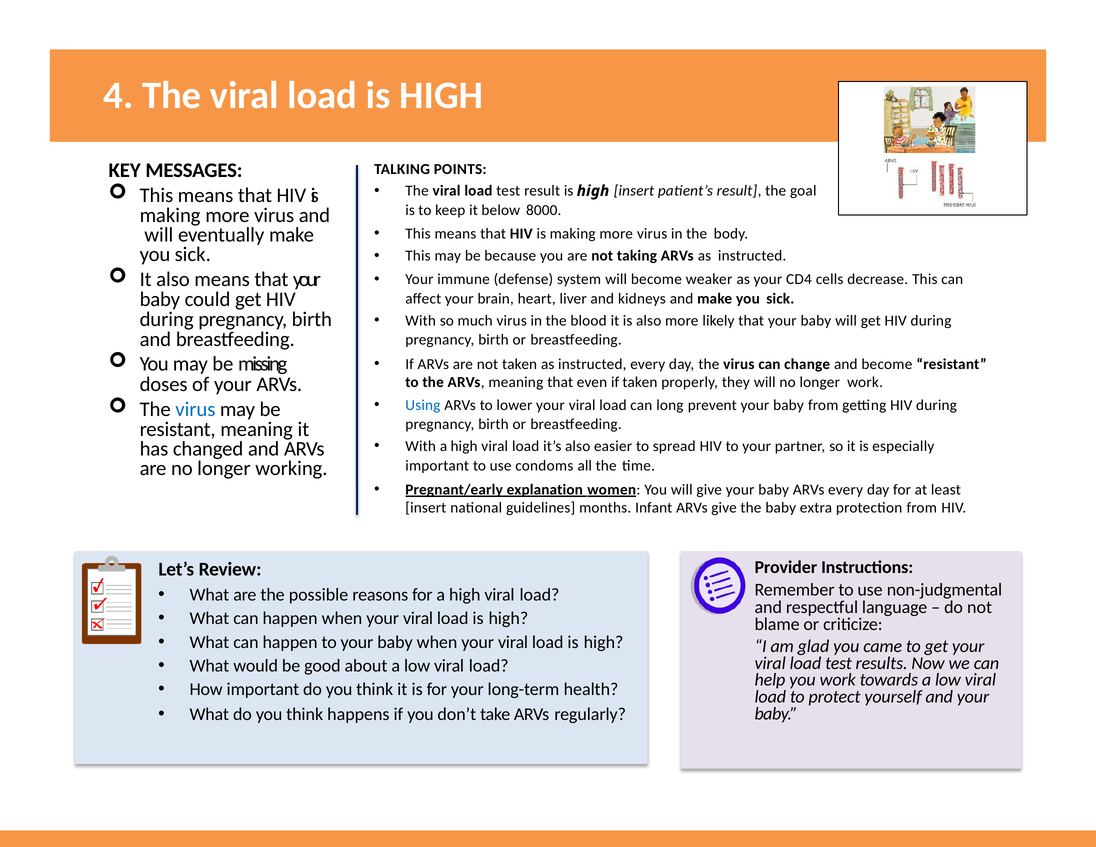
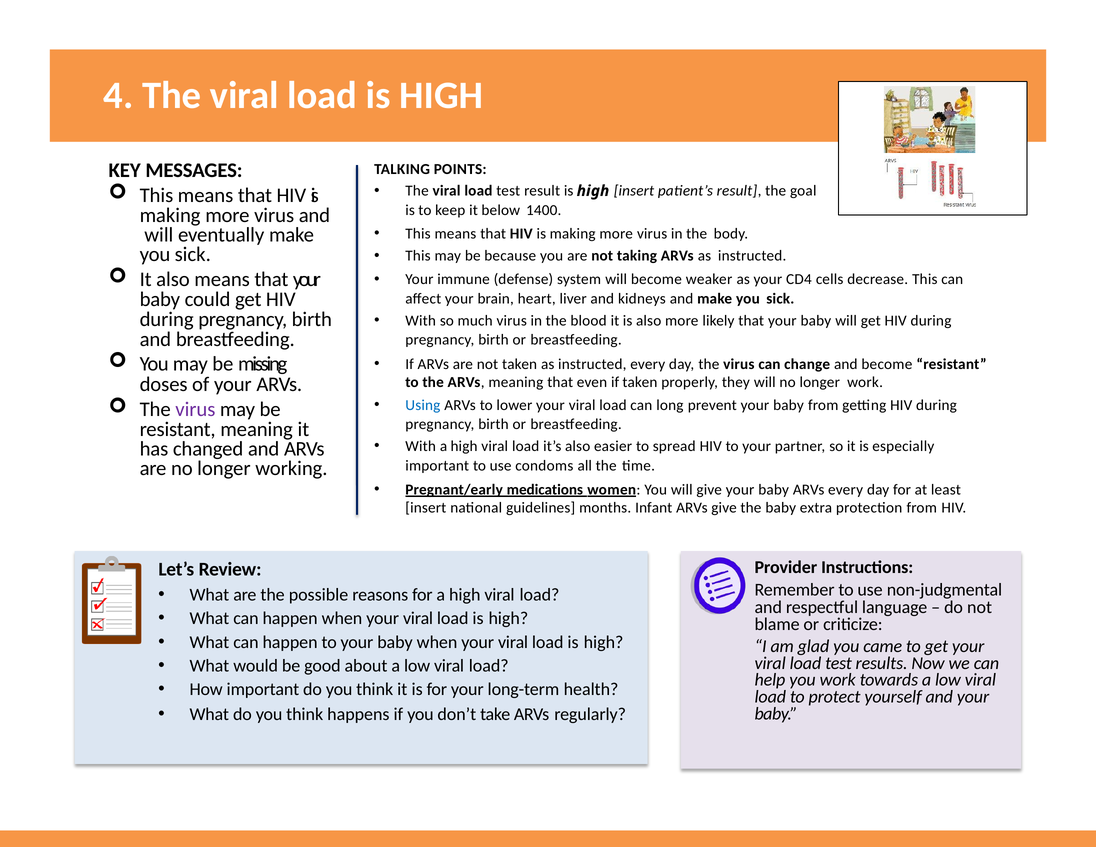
8000: 8000 -> 1400 (544, 210)
virus colour: blue -> purple (195, 410)
explanation: explanation -> medications (545, 490)
